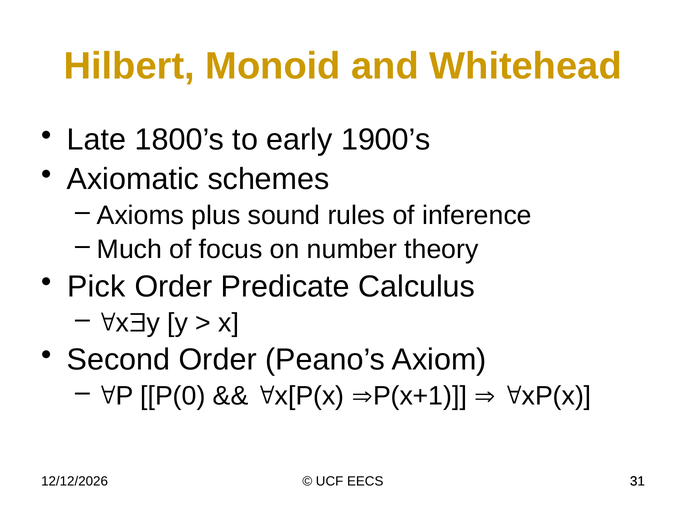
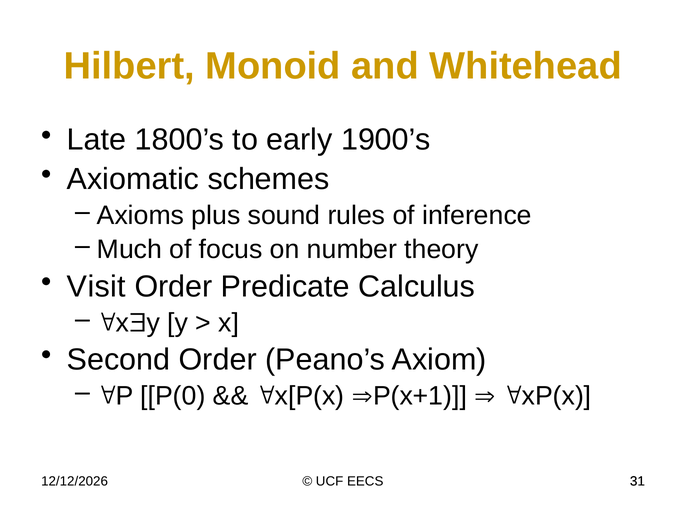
Pick: Pick -> Visit (96, 286)
